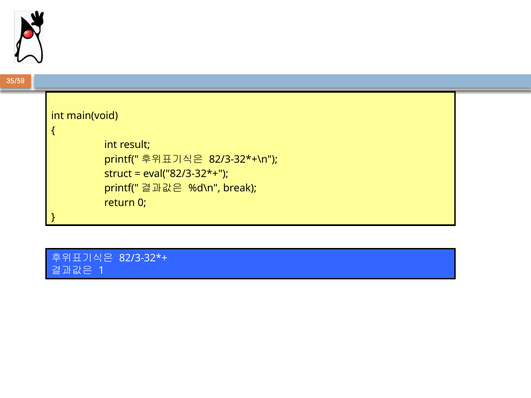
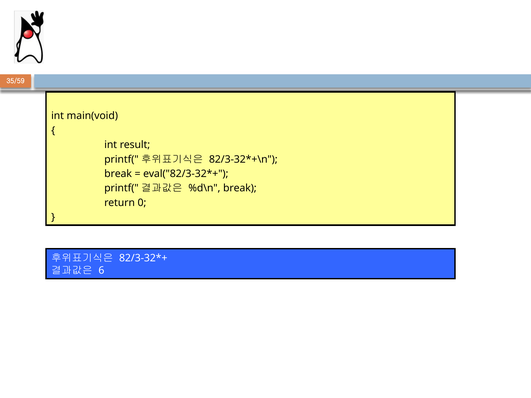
struct: struct -> break (118, 174)
1: 1 -> 6 (101, 271)
